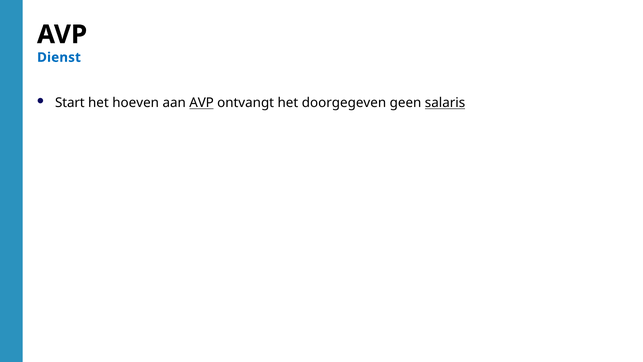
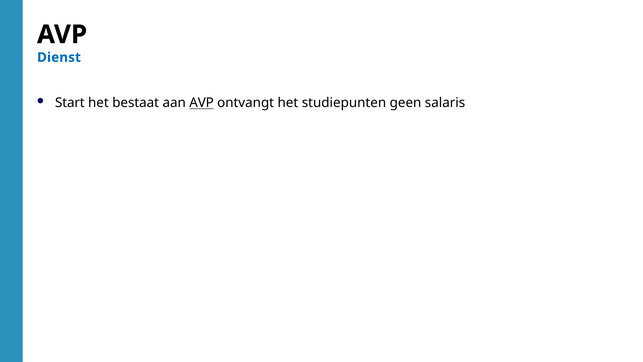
hoeven: hoeven -> bestaat (136, 103)
doorgegeven: doorgegeven -> studiepunten (344, 103)
salaris underline: present -> none (445, 103)
